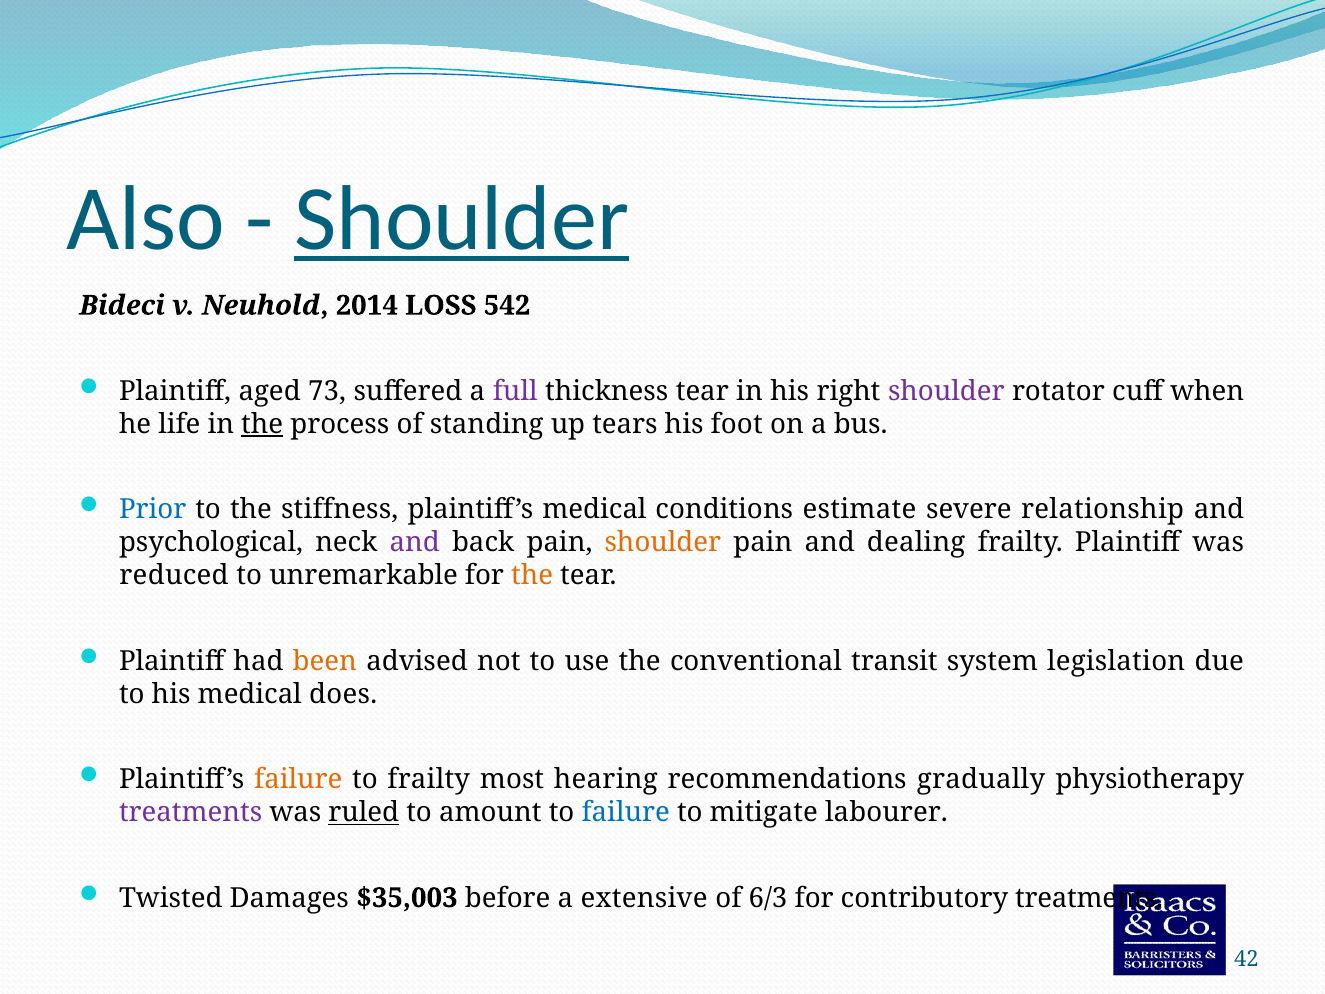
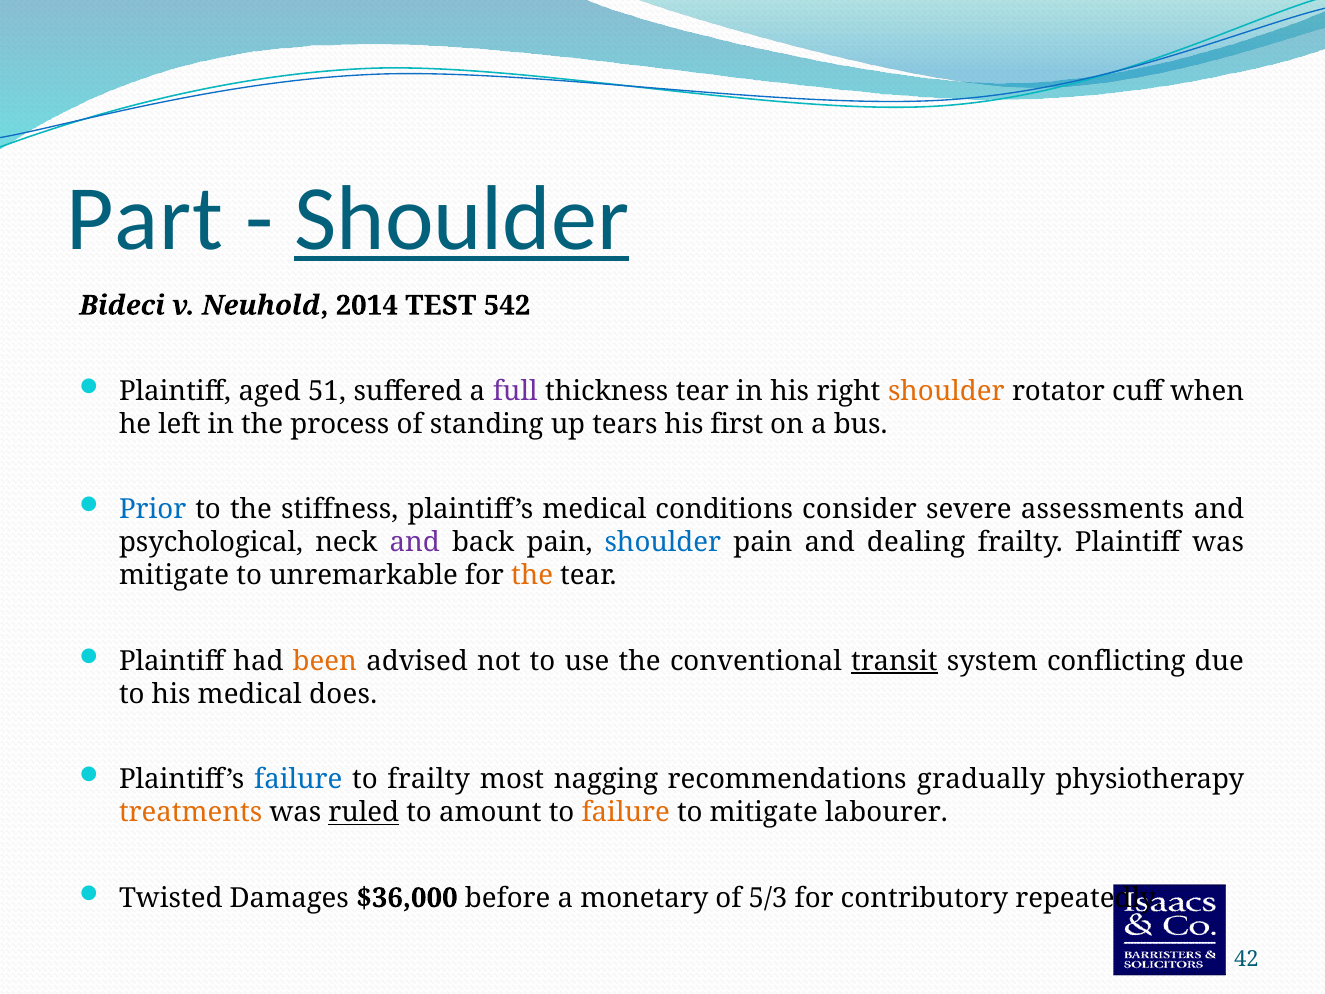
Also: Also -> Part (145, 219)
LOSS: LOSS -> TEST (441, 305)
73: 73 -> 51 (327, 391)
shoulder colour: purple -> orange (946, 391)
life: life -> left (180, 424)
the underline: present -> none (262, 424)
foot: foot -> first (737, 424)
estimate: estimate -> consider (860, 509)
relationship: relationship -> assessments (1103, 509)
shoulder colour: orange -> blue (663, 542)
reduced: reduced -> mitigate (174, 576)
transit underline: none -> present (894, 661)
legislation: legislation -> conflicting (1116, 661)
failure colour: orange -> blue (298, 779)
hearing: hearing -> nagging (606, 779)
treatments colour: purple -> orange (191, 812)
failure colour: blue -> orange (626, 812)
$35,003: $35,003 -> $36,000 (407, 898)
extensive: extensive -> monetary (644, 898)
6/3: 6/3 -> 5/3 (768, 898)
contributory treatments: treatments -> repeatedly (1089, 898)
